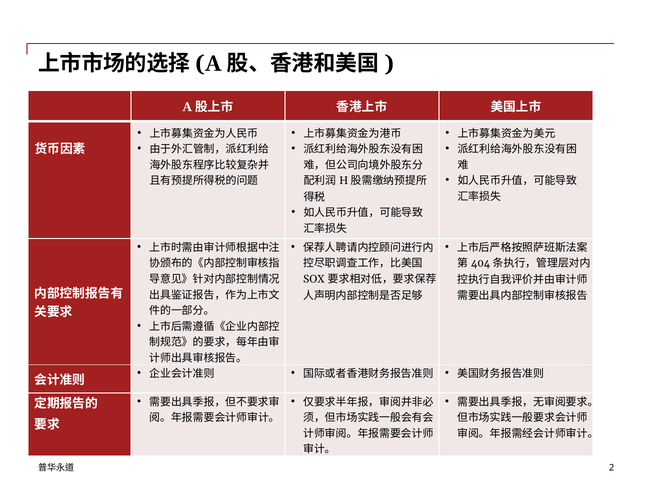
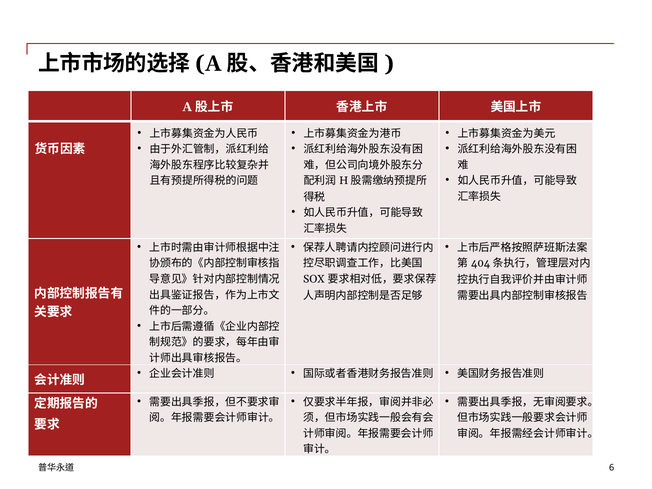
2: 2 -> 6 (612, 468)
